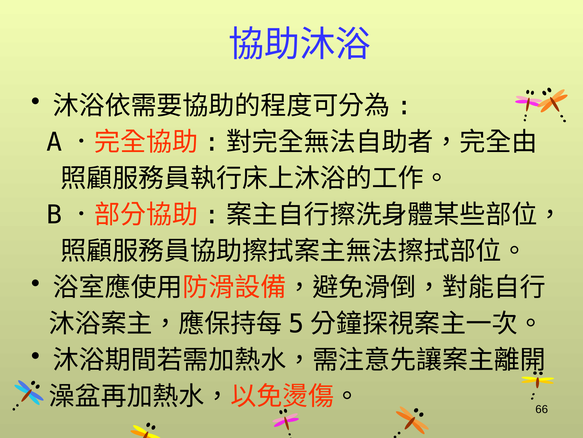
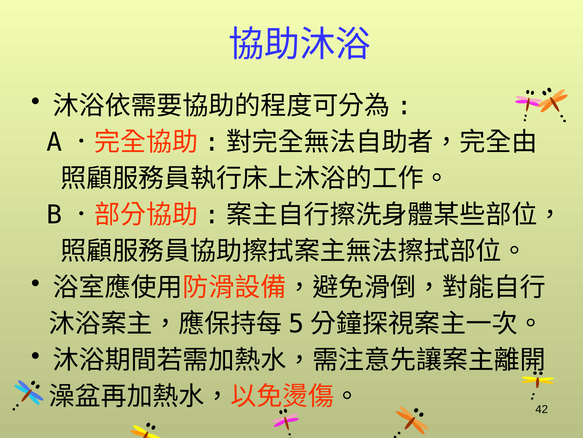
66: 66 -> 42 (542, 409)
